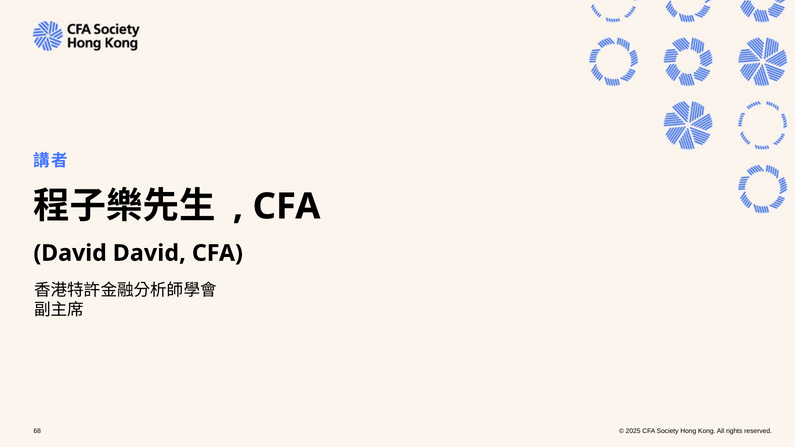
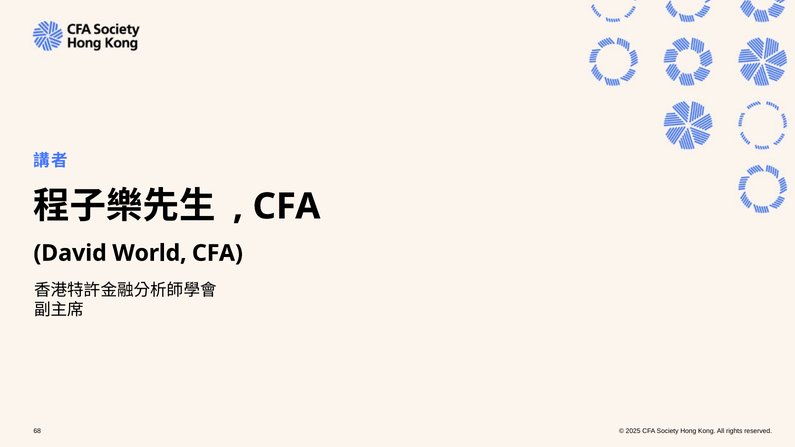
David David: David -> World (149, 253)
